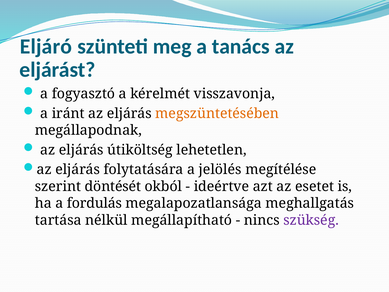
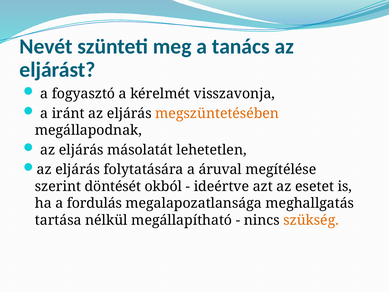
Eljáró: Eljáró -> Nevét (46, 46)
útiköltség: útiköltség -> másolatát (140, 150)
jelölés: jelölés -> áruval (220, 169)
szükség colour: purple -> orange (311, 220)
